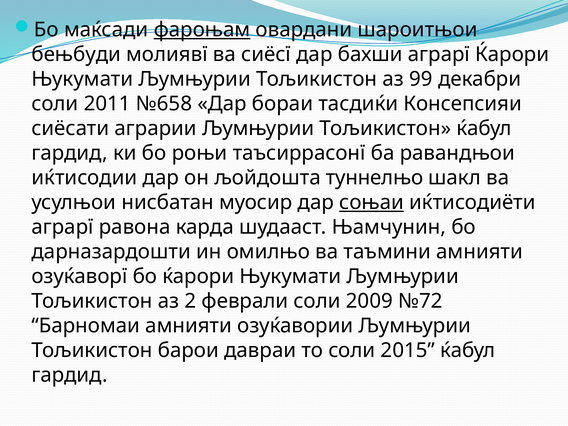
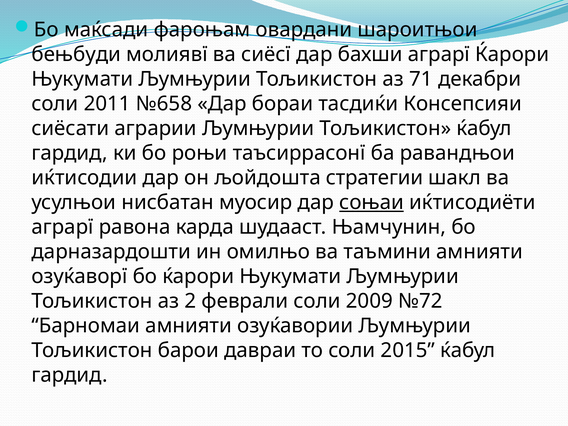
фароњам underline: present -> none (202, 30)
99: 99 -> 71 (421, 79)
туннелњо: туннелњо -> стратегии (375, 178)
